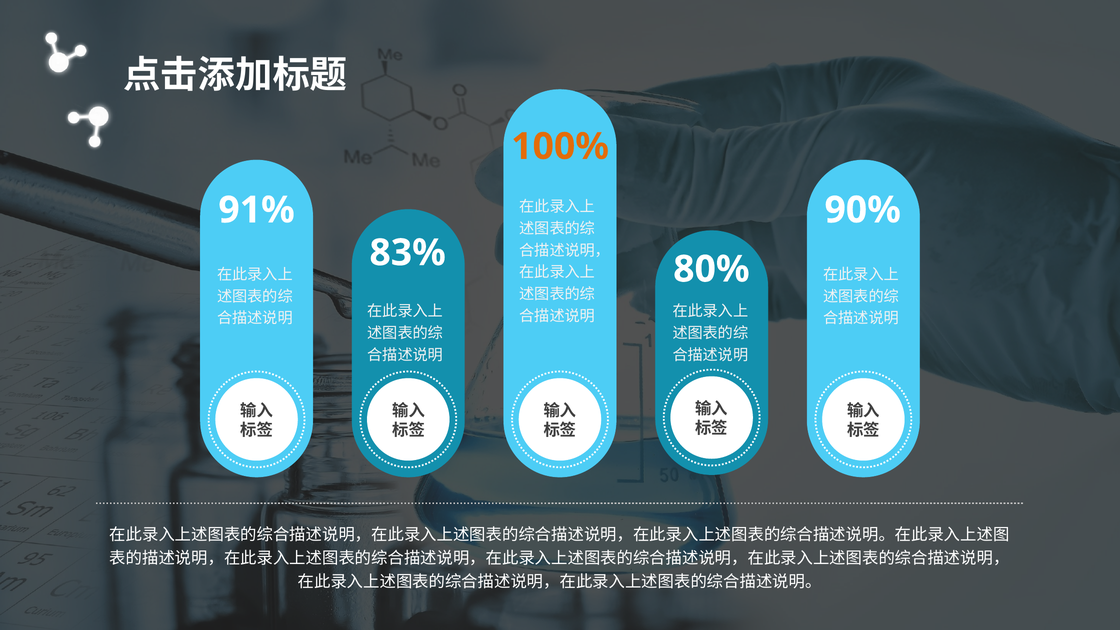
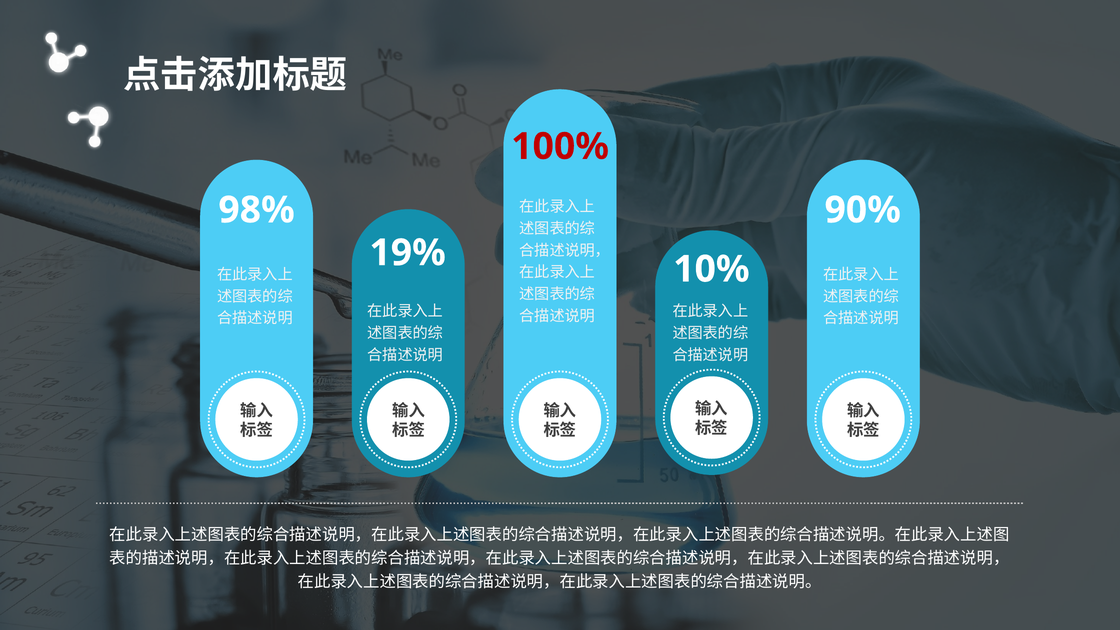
100% colour: orange -> red (560, 147)
91%: 91% -> 98% (257, 210)
83%: 83% -> 19% (408, 253)
80%: 80% -> 10% (711, 269)
